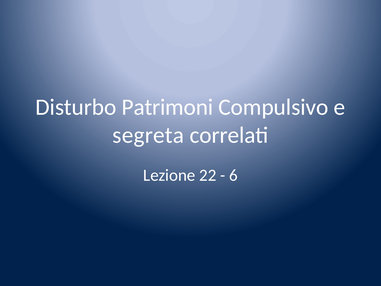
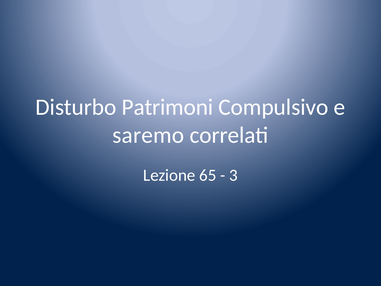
segreta: segreta -> saremo (148, 135)
22: 22 -> 65 (208, 175)
6: 6 -> 3 (233, 175)
